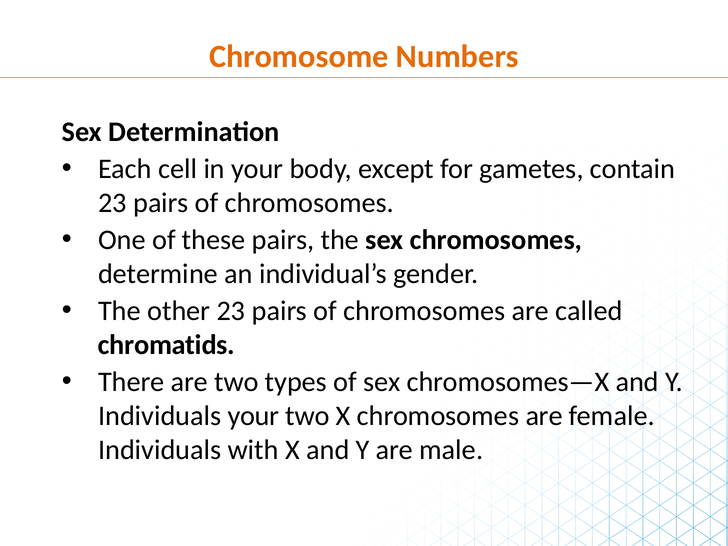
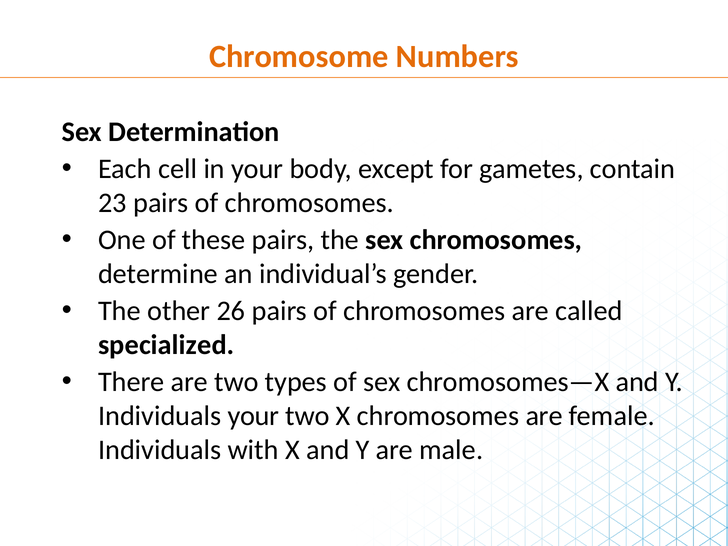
other 23: 23 -> 26 (231, 311)
chromatids: chromatids -> specialized (166, 345)
